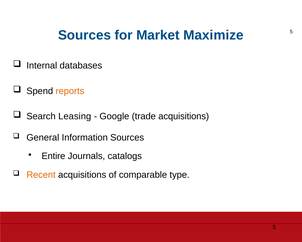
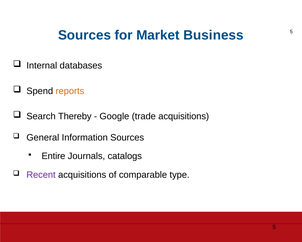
Maximize: Maximize -> Business (213, 35)
Leasing: Leasing -> Thereby (75, 116)
Recent colour: orange -> purple (41, 175)
